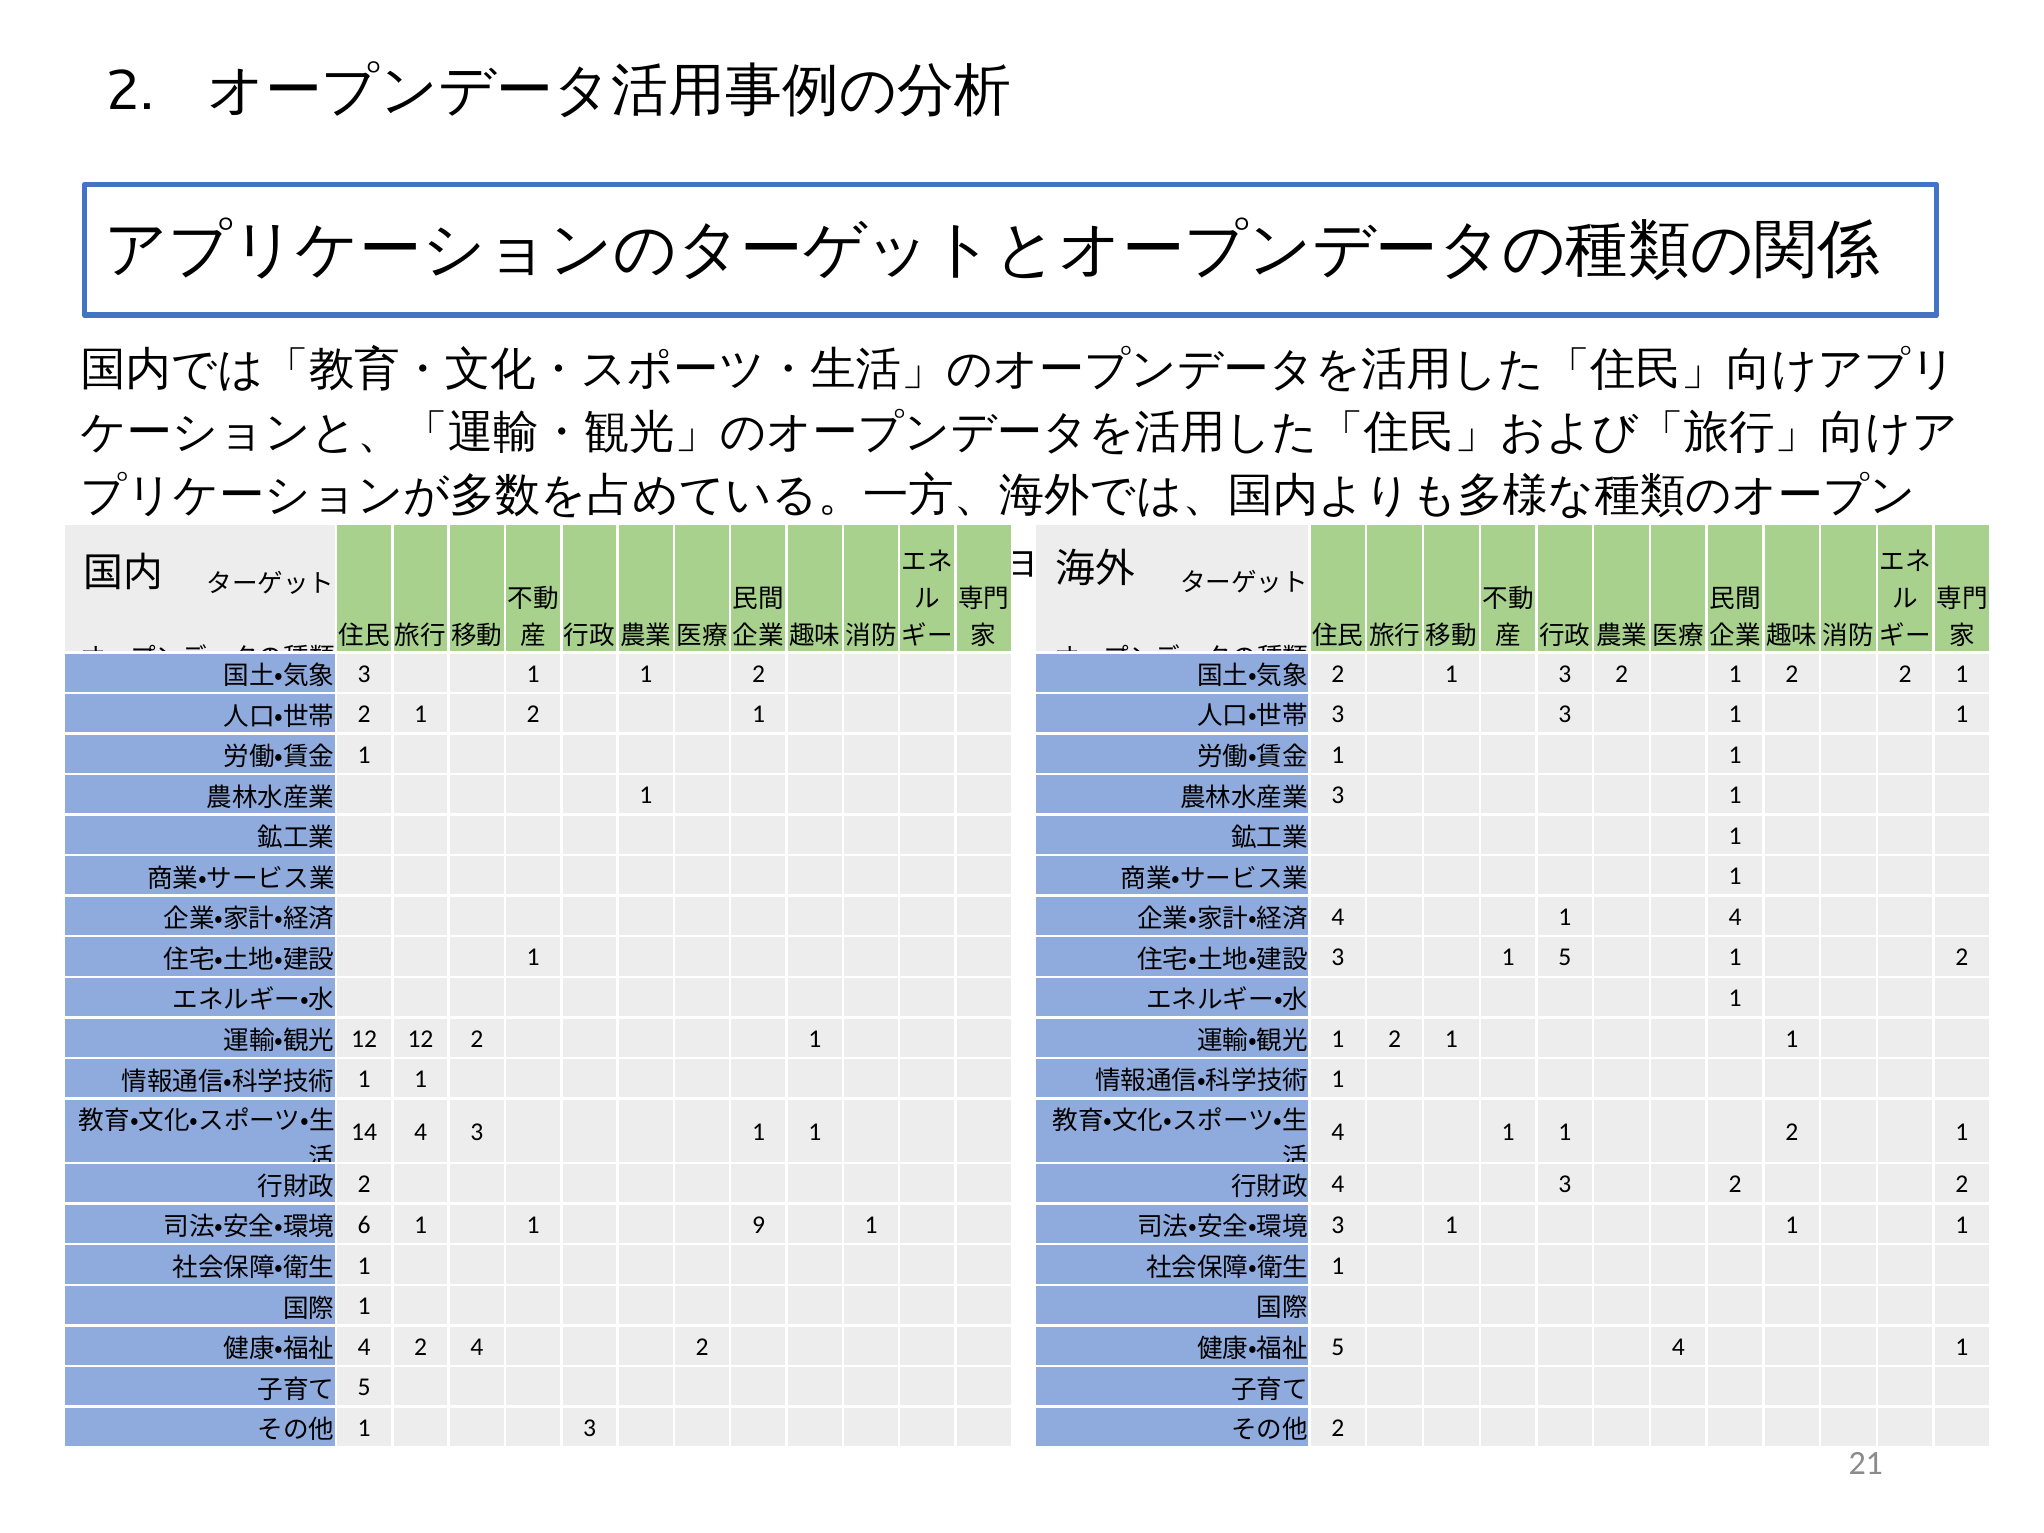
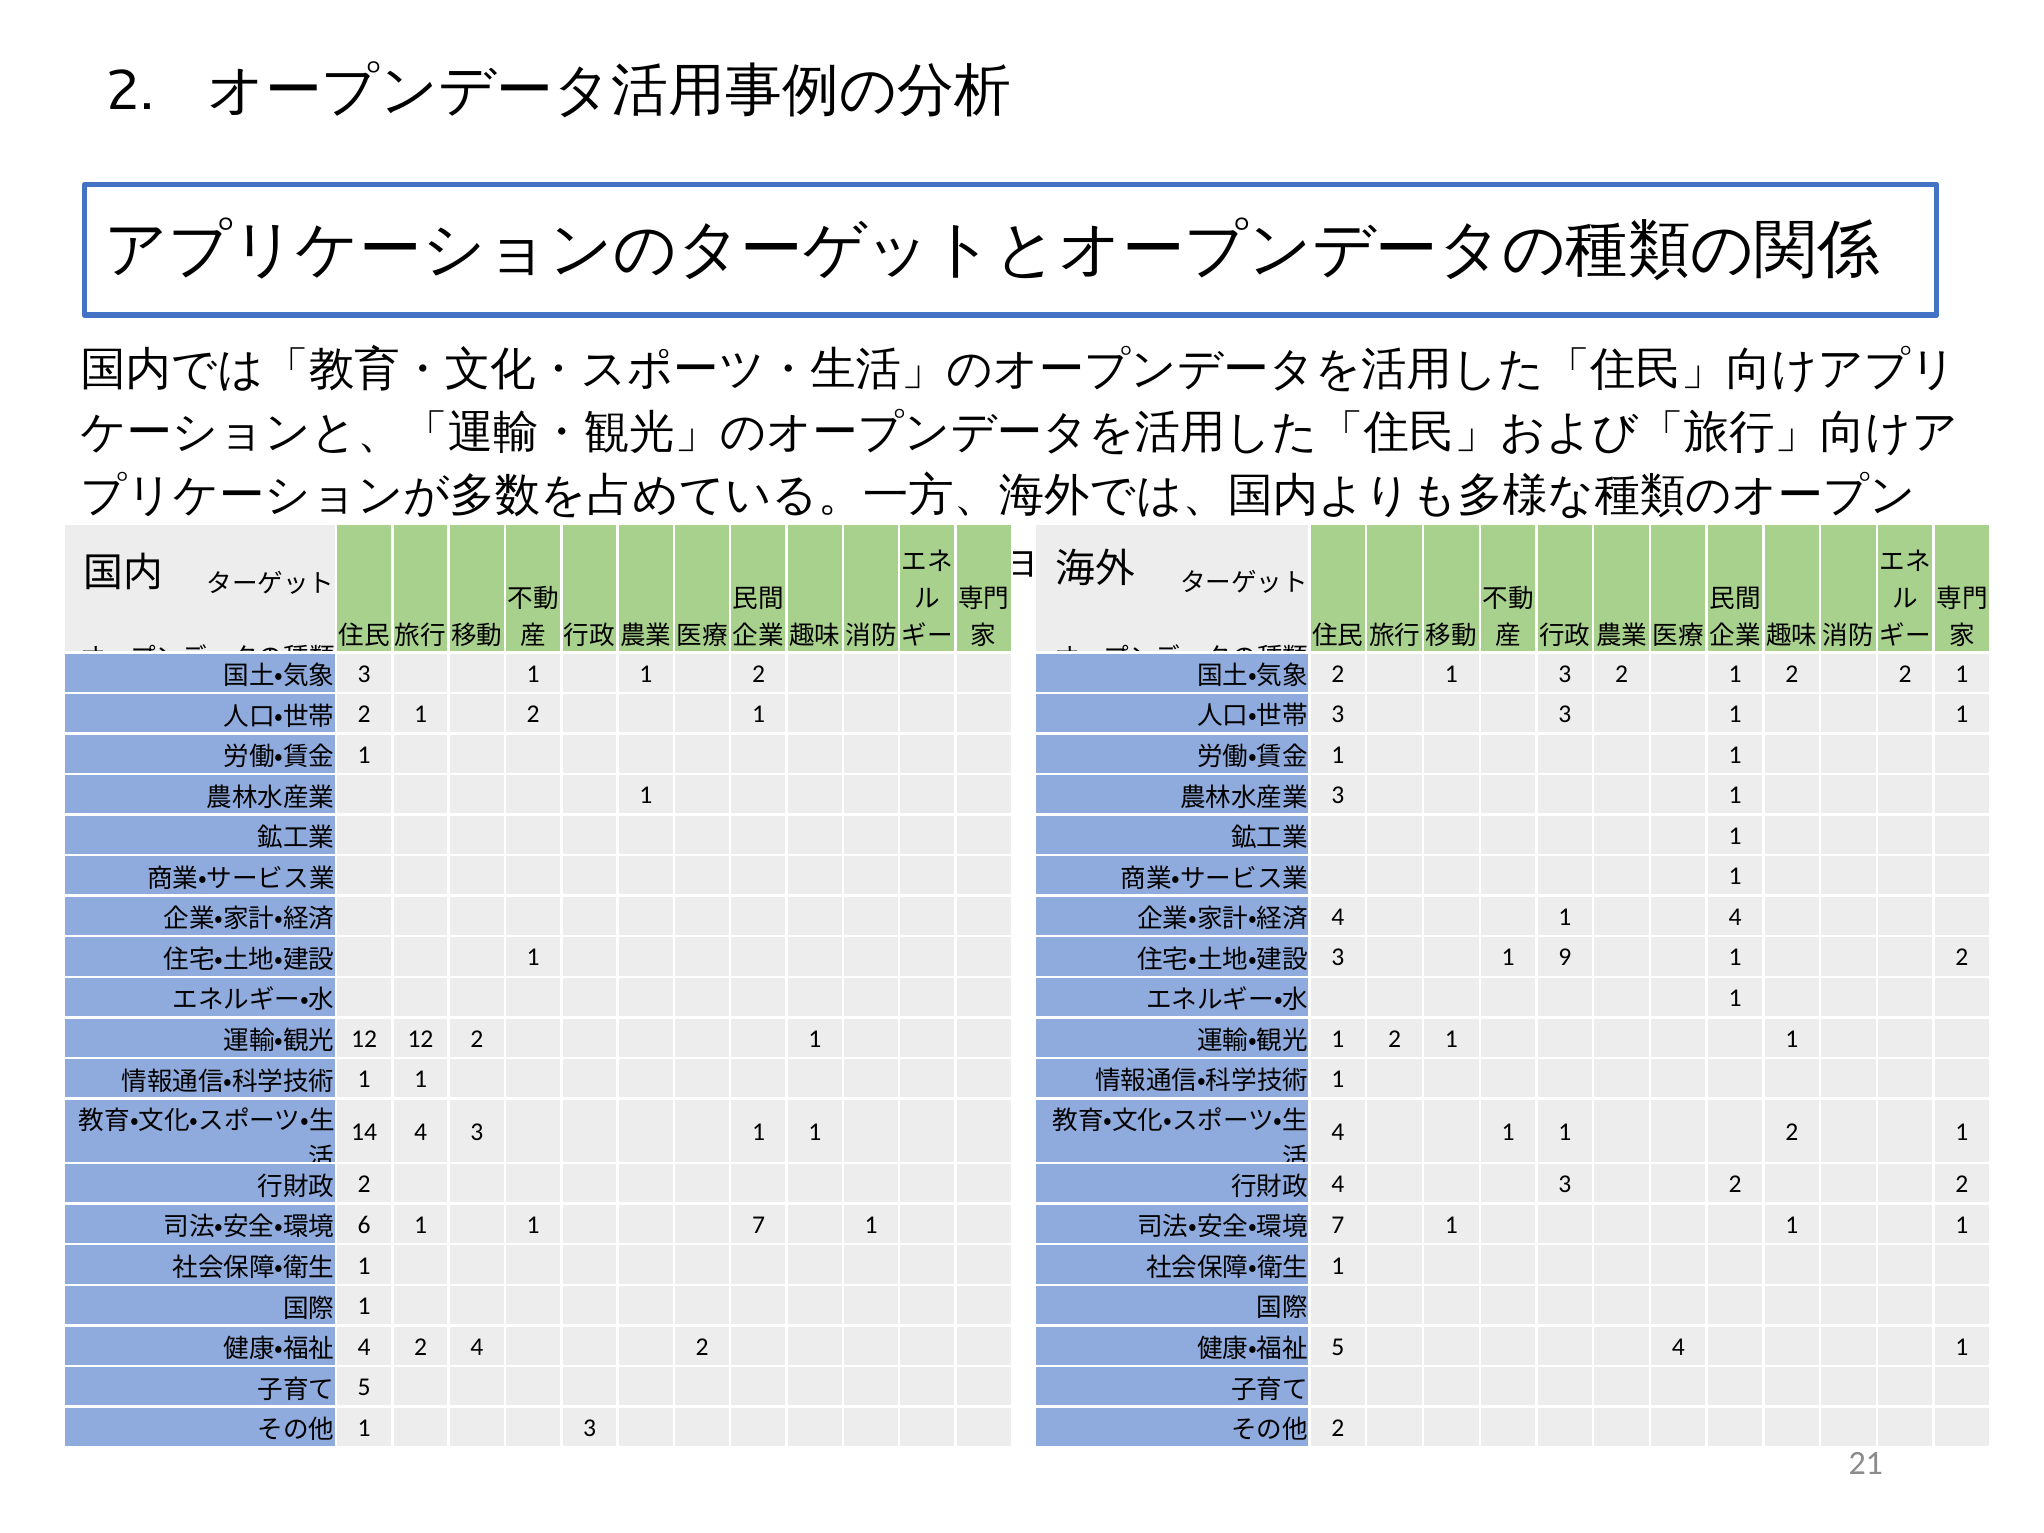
1 5: 5 -> 9 (1565, 958)
1 9: 9 -> 7 (758, 1225)
3: 3 -> 7 (1338, 1225)
